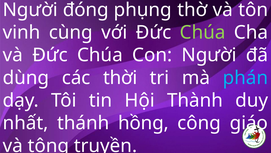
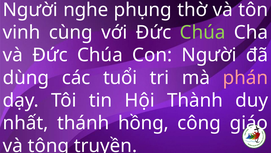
đóng: đóng -> nghe (86, 10)
thời: thời -> tuổi (120, 78)
phán colour: light blue -> pink (245, 78)
